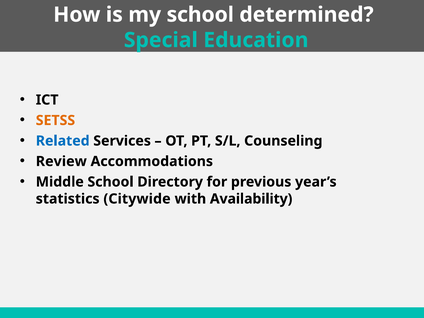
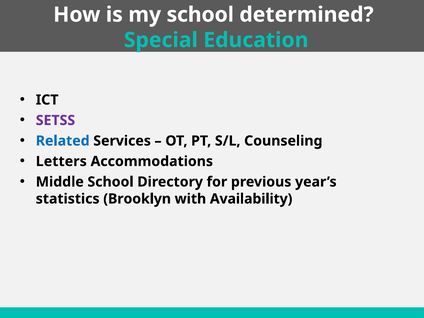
SETSS colour: orange -> purple (55, 120)
Review: Review -> Letters (61, 161)
Citywide: Citywide -> Brooklyn (137, 199)
